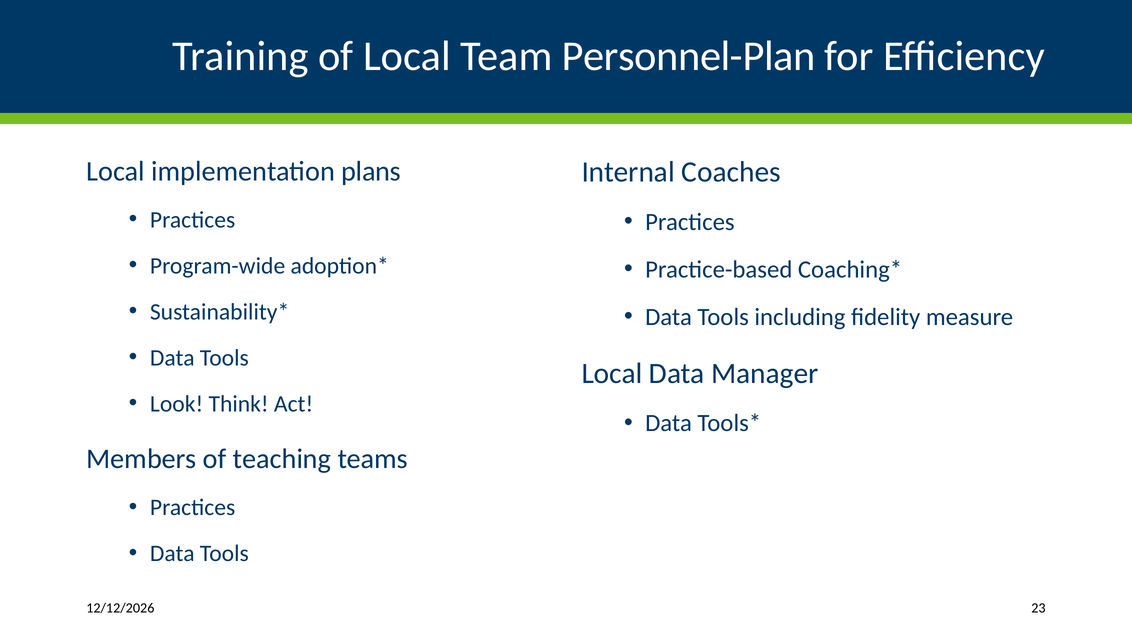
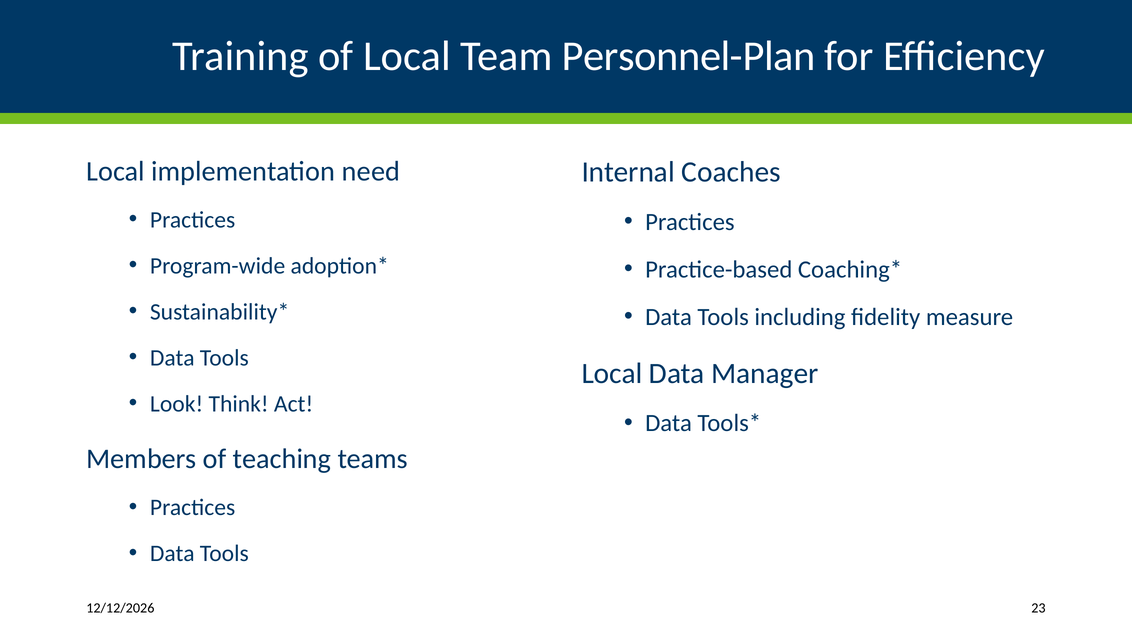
plans: plans -> need (371, 171)
